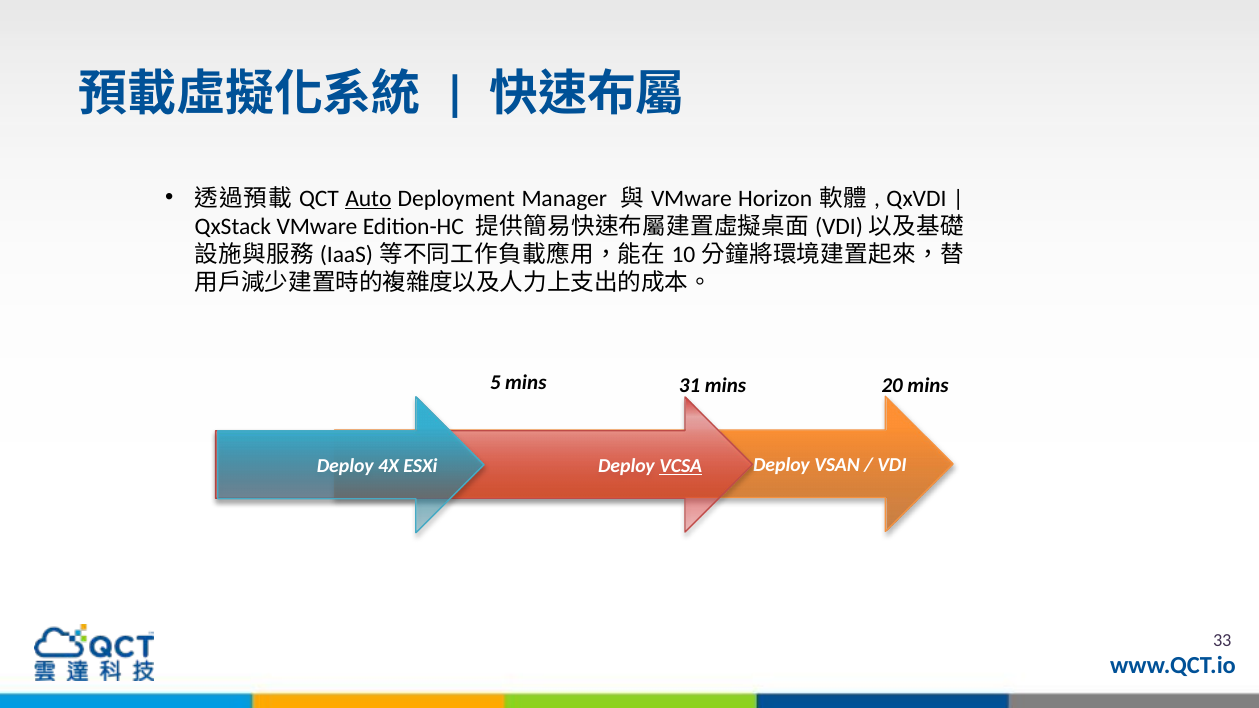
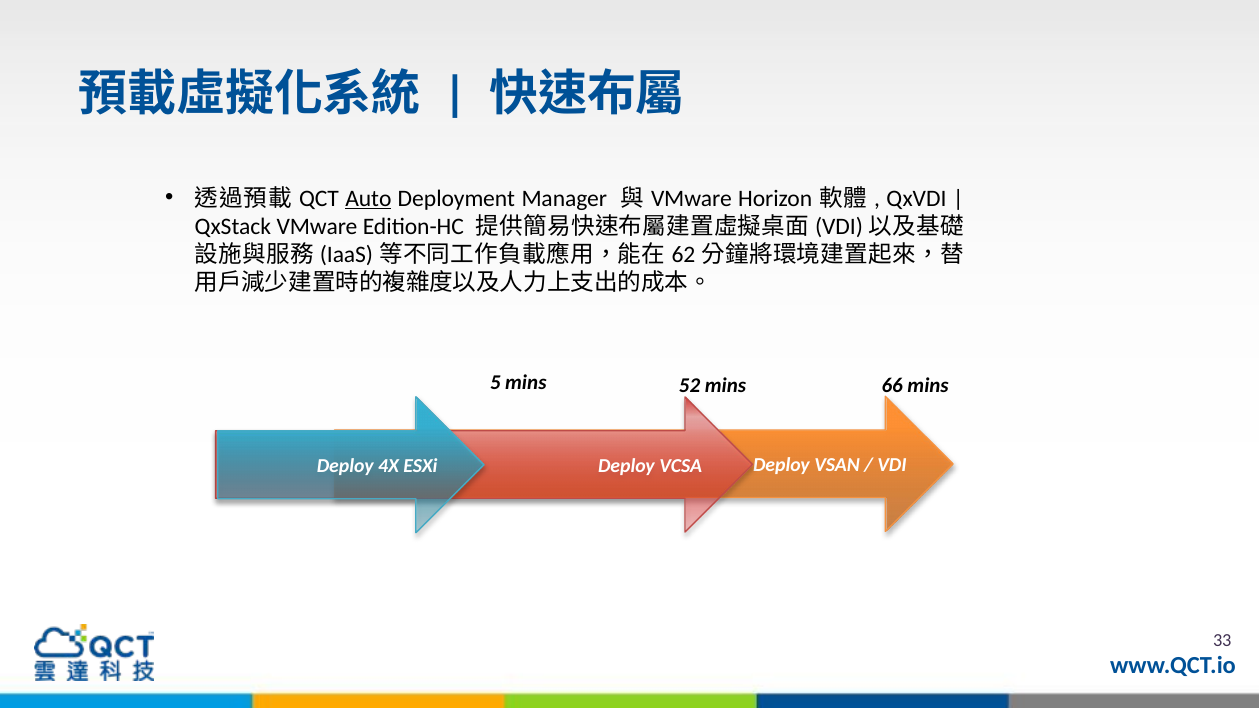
10: 10 -> 62 (684, 255)
31: 31 -> 52 (690, 386)
20: 20 -> 66 (892, 386)
VCSA underline: present -> none (681, 466)
